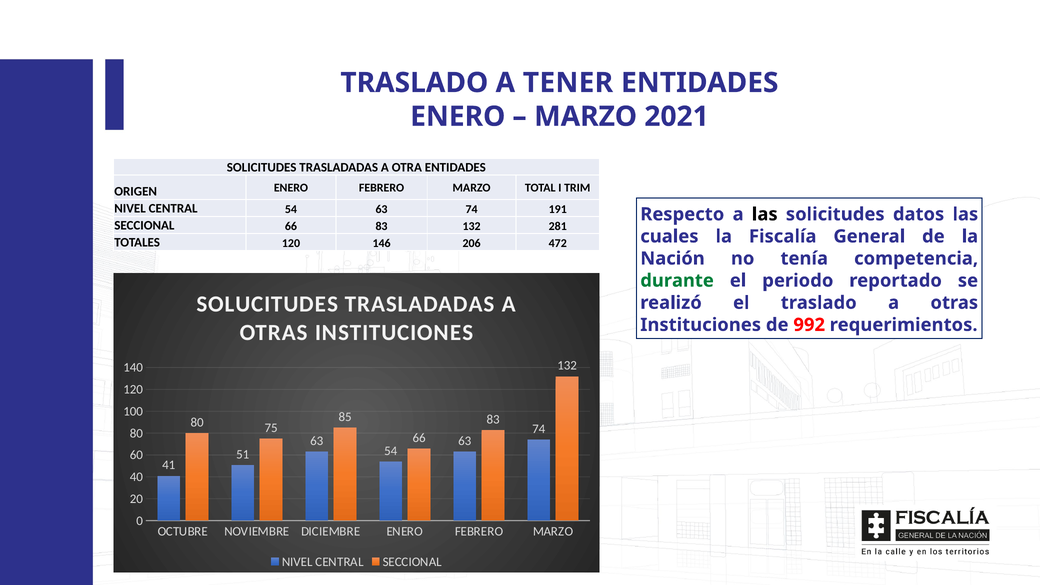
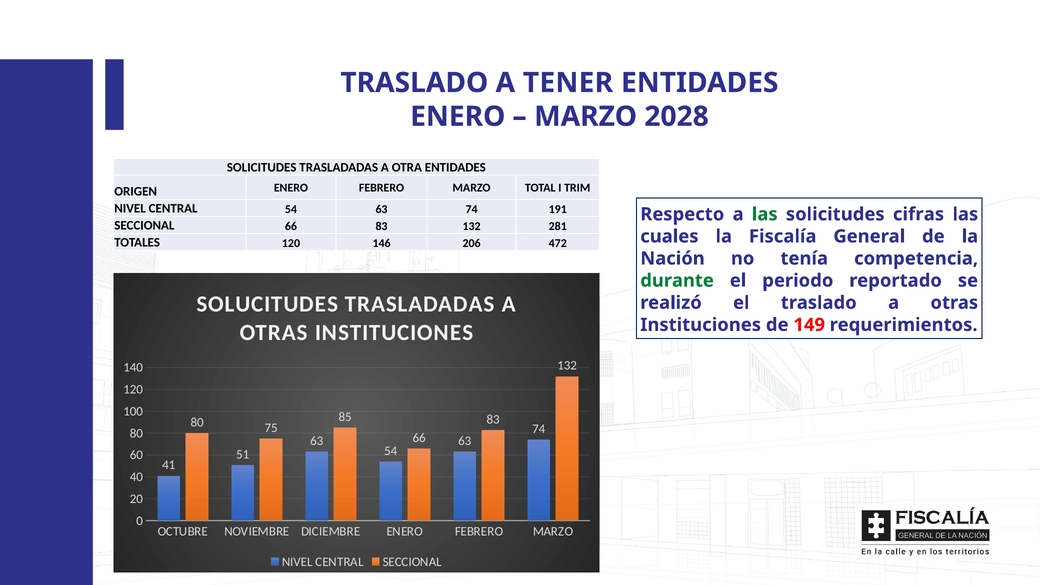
2021: 2021 -> 2028 (677, 117)
las colour: black -> green (765, 214)
datos: datos -> cifras (918, 214)
992: 992 -> 149 (809, 325)
